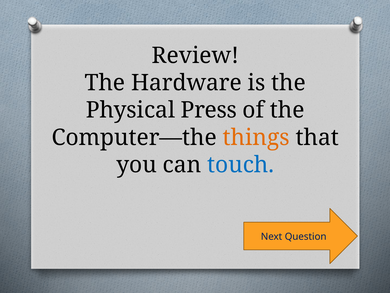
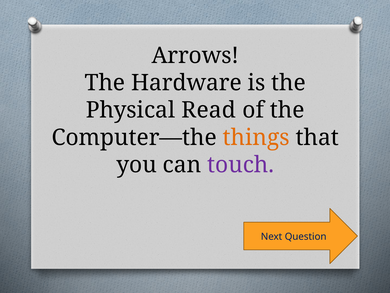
Review: Review -> Arrows (195, 55)
Press: Press -> Read (209, 110)
touch colour: blue -> purple (241, 165)
